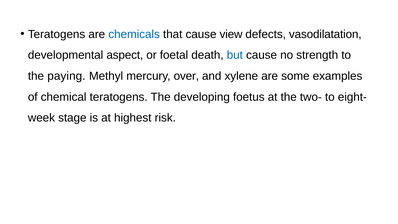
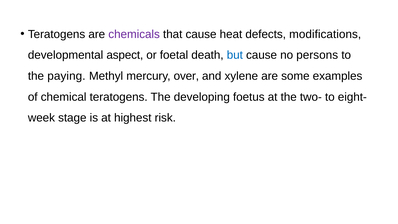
chemicals colour: blue -> purple (134, 34)
view: view -> heat (231, 34)
vasodilatation: vasodilatation -> modifications (325, 34)
strength: strength -> persons (317, 55)
